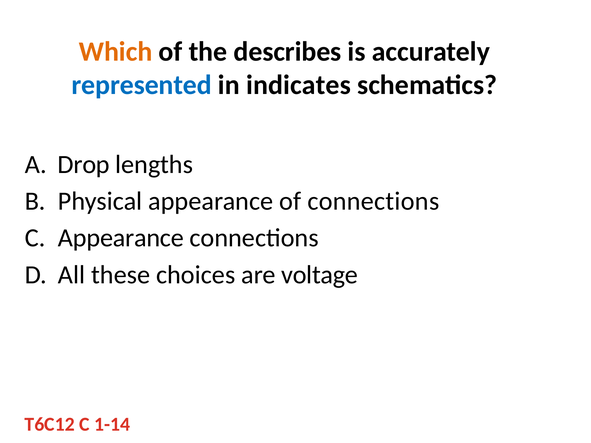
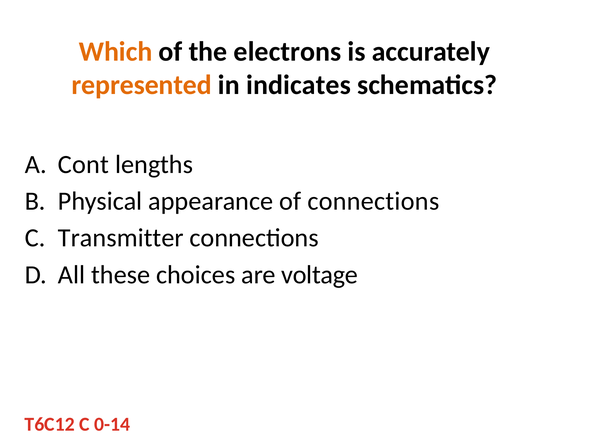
describes: describes -> electrons (287, 52)
represented colour: blue -> orange (142, 85)
Drop: Drop -> Cont (83, 165)
C Appearance: Appearance -> Transmitter (121, 238)
1-14: 1-14 -> 0-14 (112, 424)
